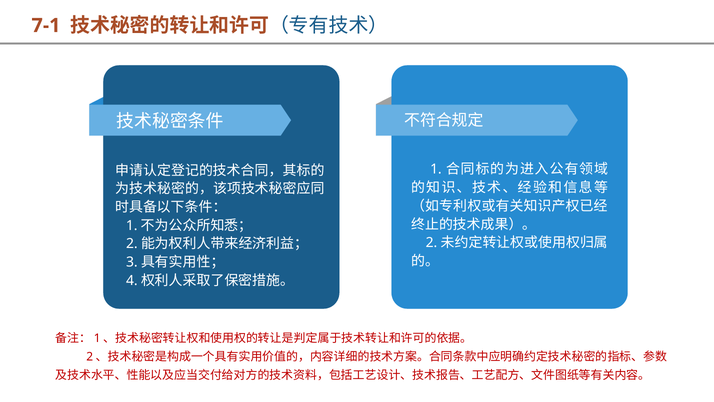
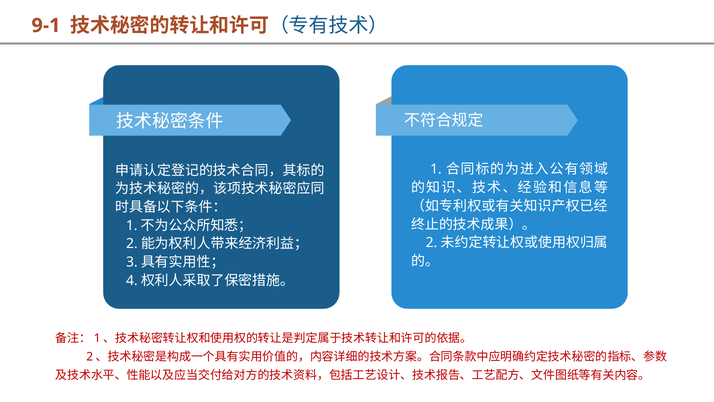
7-1: 7-1 -> 9-1 (46, 25)
